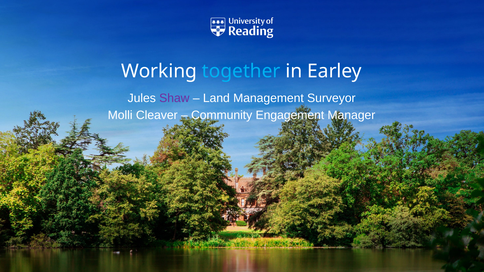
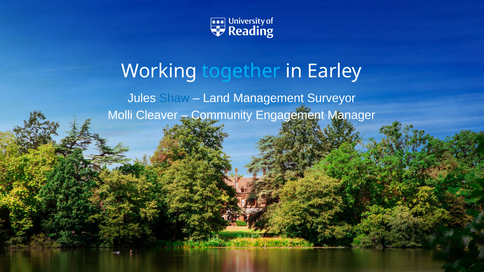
Shaw colour: purple -> blue (174, 98)
